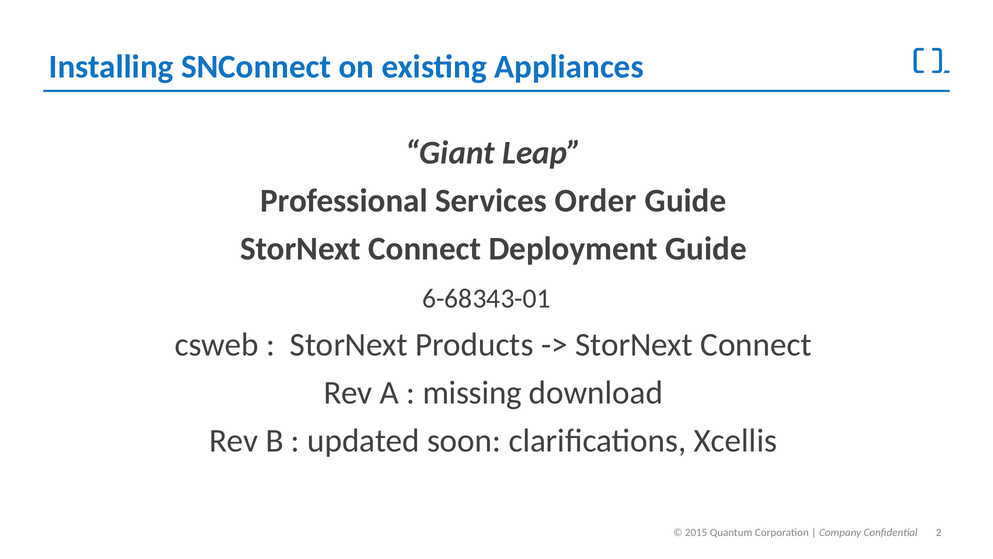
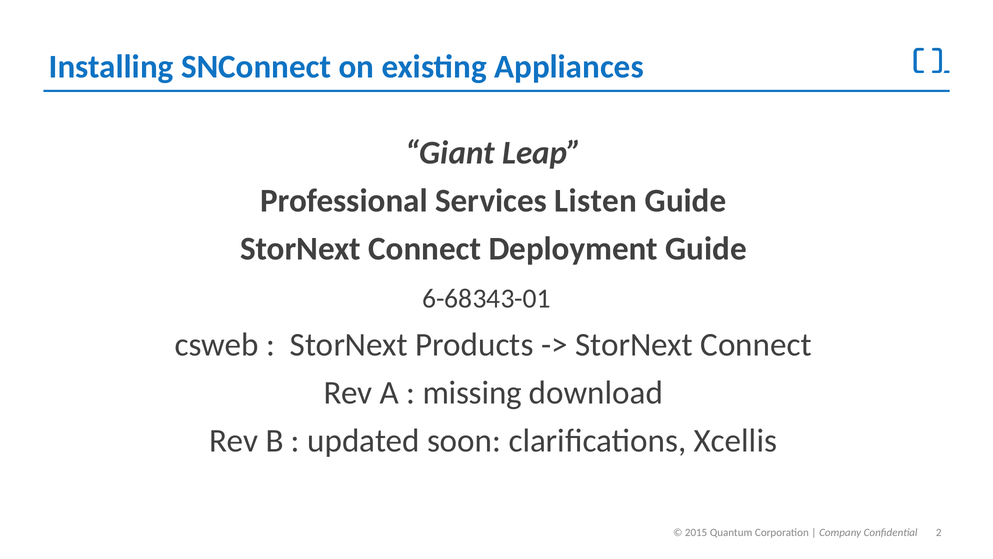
Order: Order -> Listen (596, 201)
